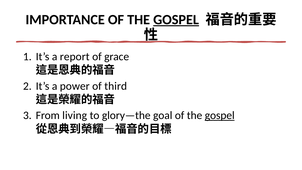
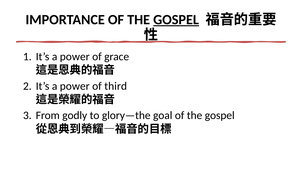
report: report -> power (75, 57)
living: living -> godly (75, 115)
gospel underline: present -> none (220, 115)
